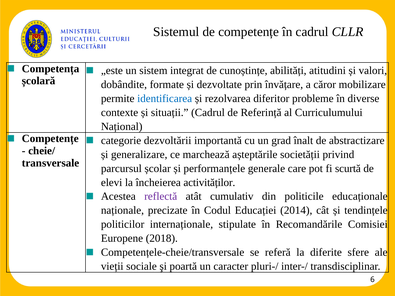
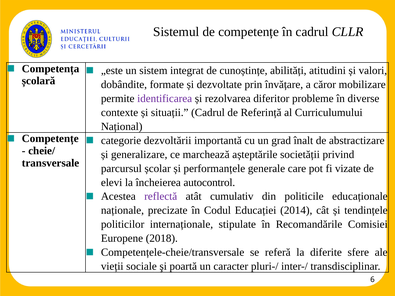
identificarea colour: blue -> purple (165, 99)
scurtă: scurtă -> vizate (348, 169)
activităților: activităților -> autocontrol (209, 183)
